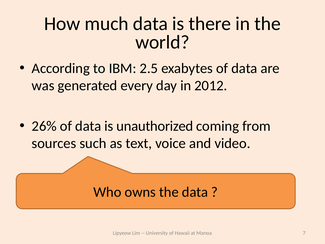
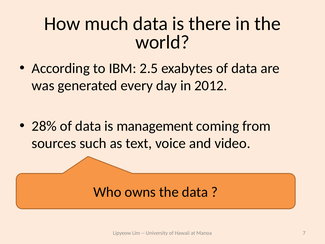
26%: 26% -> 28% (44, 126)
unauthorized: unauthorized -> management (155, 126)
